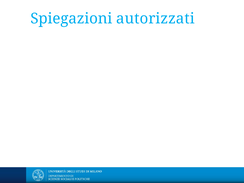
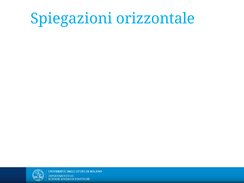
autorizzati: autorizzati -> orizzontale (156, 19)
